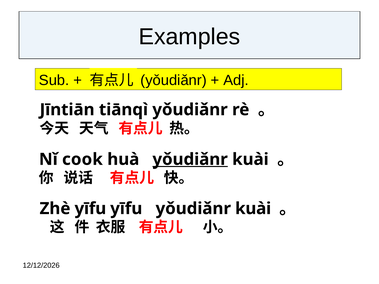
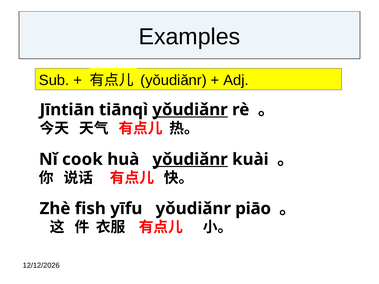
yǒudiǎnr underline: none -> present (190, 110)
Zhè yīfu: yīfu -> fish (90, 209)
yīfu yǒudiǎnr kuài: kuài -> piāo (253, 209)
